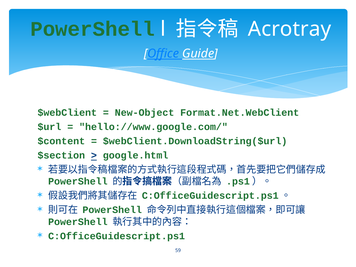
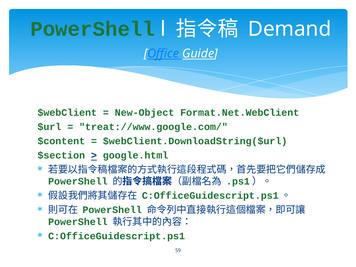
Acrotray: Acrotray -> Demand (290, 29)
hello://www.google.com/: hello://www.google.com/ -> treat://www.google.com/ (153, 127)
